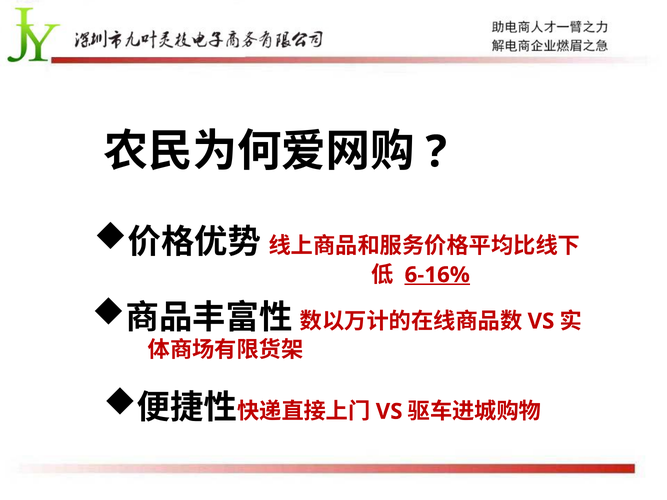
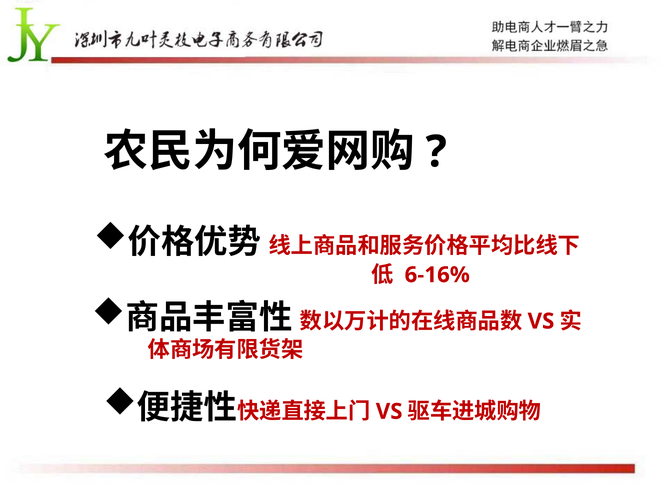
6-16% underline: present -> none (437, 275)
